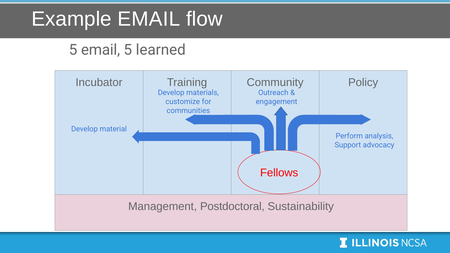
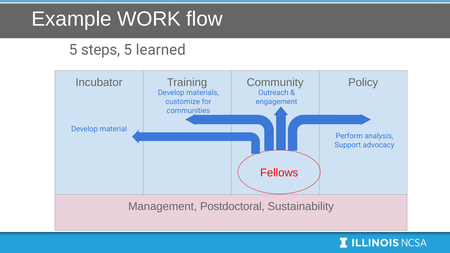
Example EMAIL: EMAIL -> WORK (149, 19)
5 email: email -> steps (101, 50)
